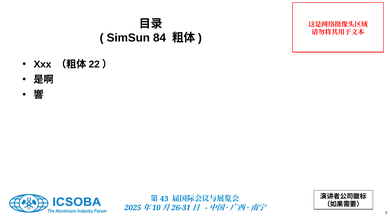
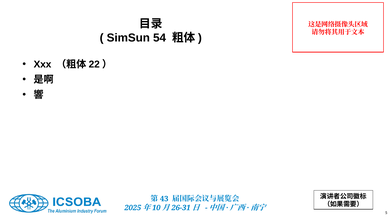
84: 84 -> 54 (160, 38)
